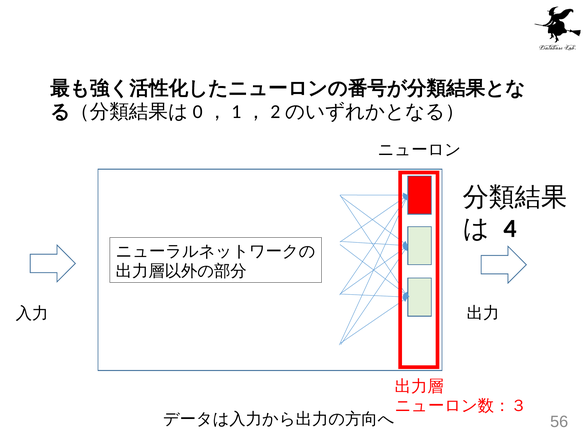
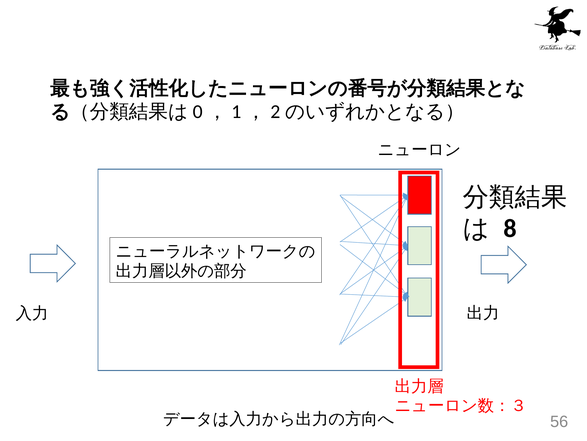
4: 4 -> 8 (510, 228)
